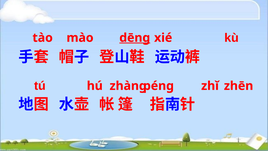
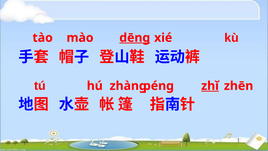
zhǐ underline: none -> present (210, 86)
